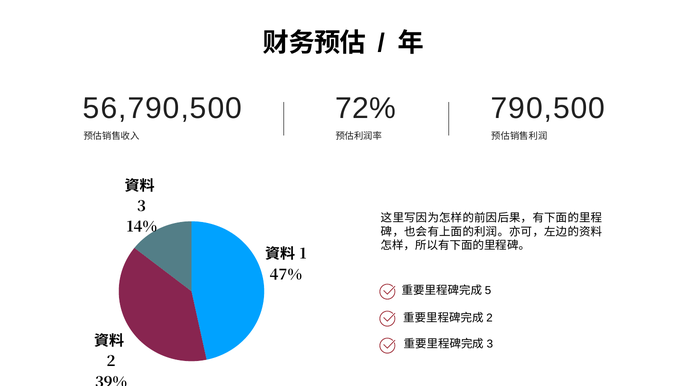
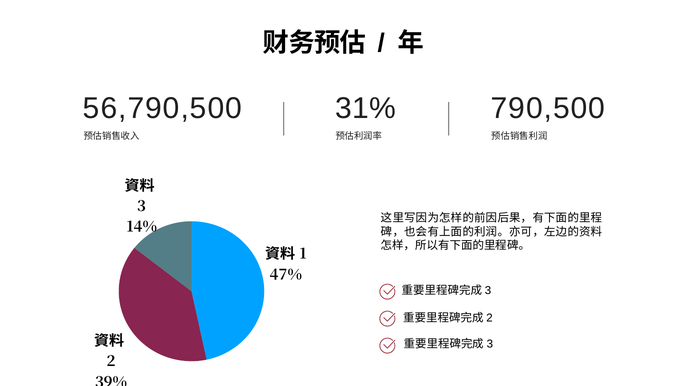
72%: 72% -> 31% (366, 108)
5: 5 -> 3 (488, 291)
